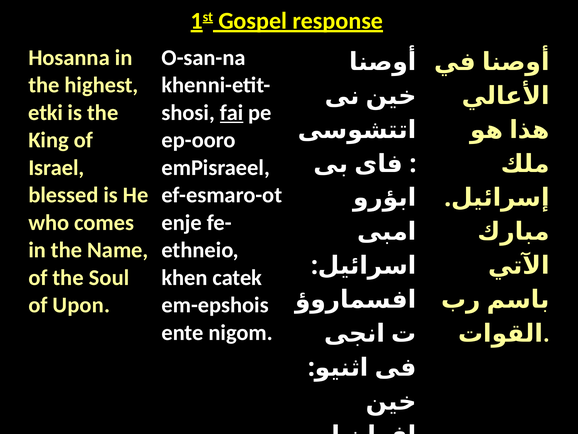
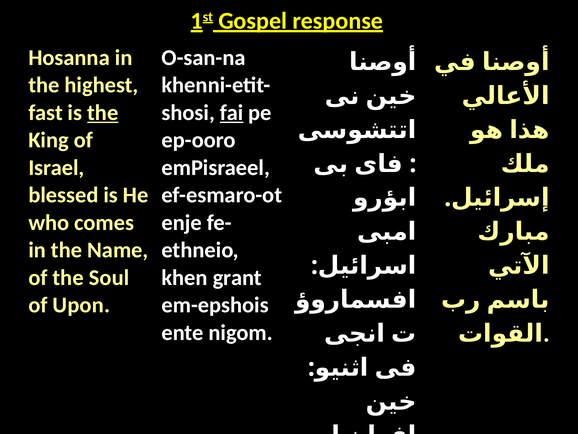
etki: etki -> fast (46, 112)
the underline: none -> present (103, 112)
catek: catek -> grant (237, 277)
